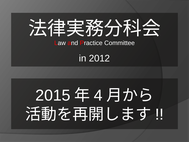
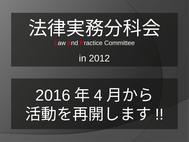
2015: 2015 -> 2016 (53, 95)
